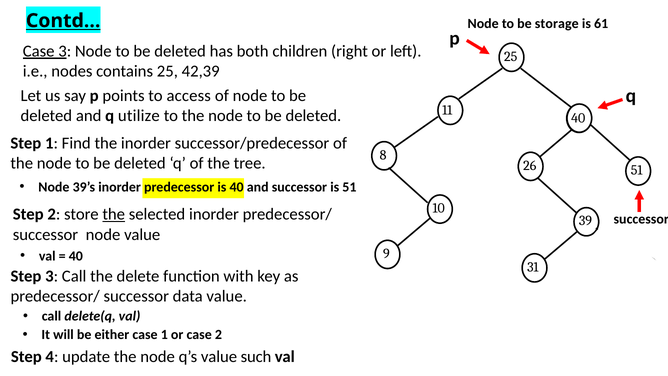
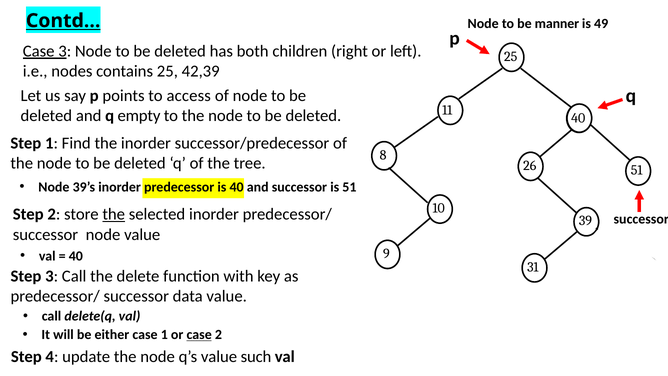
storage: storage -> manner (557, 24)
61: 61 -> 49 (601, 24)
utilize: utilize -> empty (139, 116)
case underline: none -> present (199, 335)
